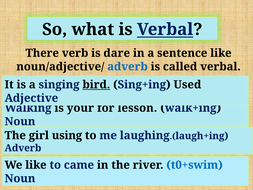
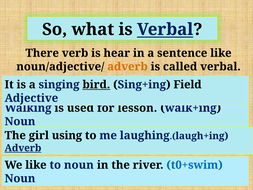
dare: dare -> hear (117, 53)
adverb colour: blue -> orange (127, 67)
Used: Used -> Field (188, 84)
your: your -> used (80, 108)
Adverb underline: none -> present (23, 148)
to came: came -> noun (79, 165)
